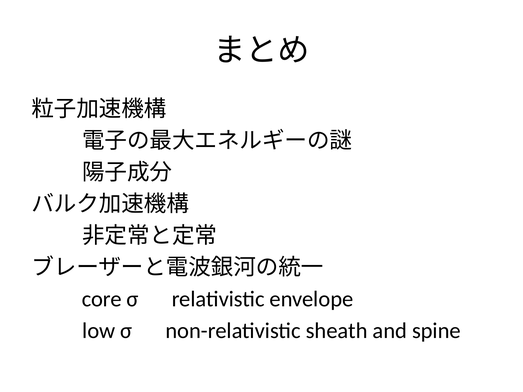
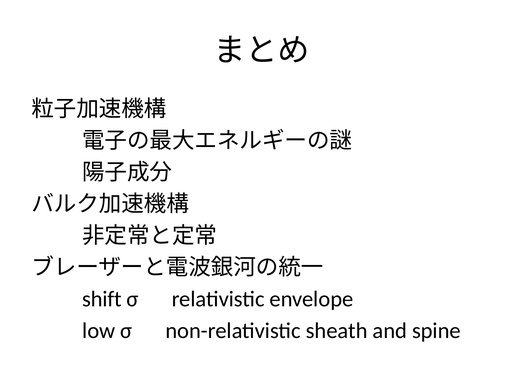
core: core -> shift (102, 299)
